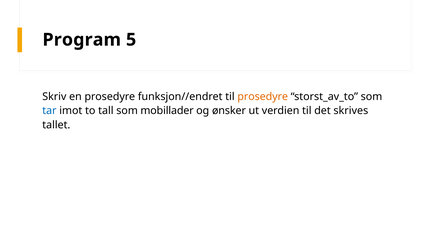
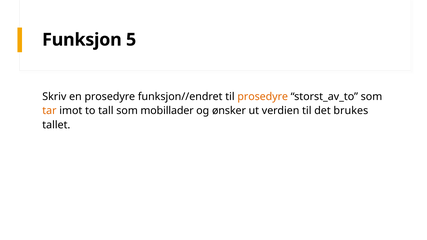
Program: Program -> Funksjon (82, 40)
tar colour: blue -> orange (49, 111)
skrives: skrives -> brukes (351, 111)
